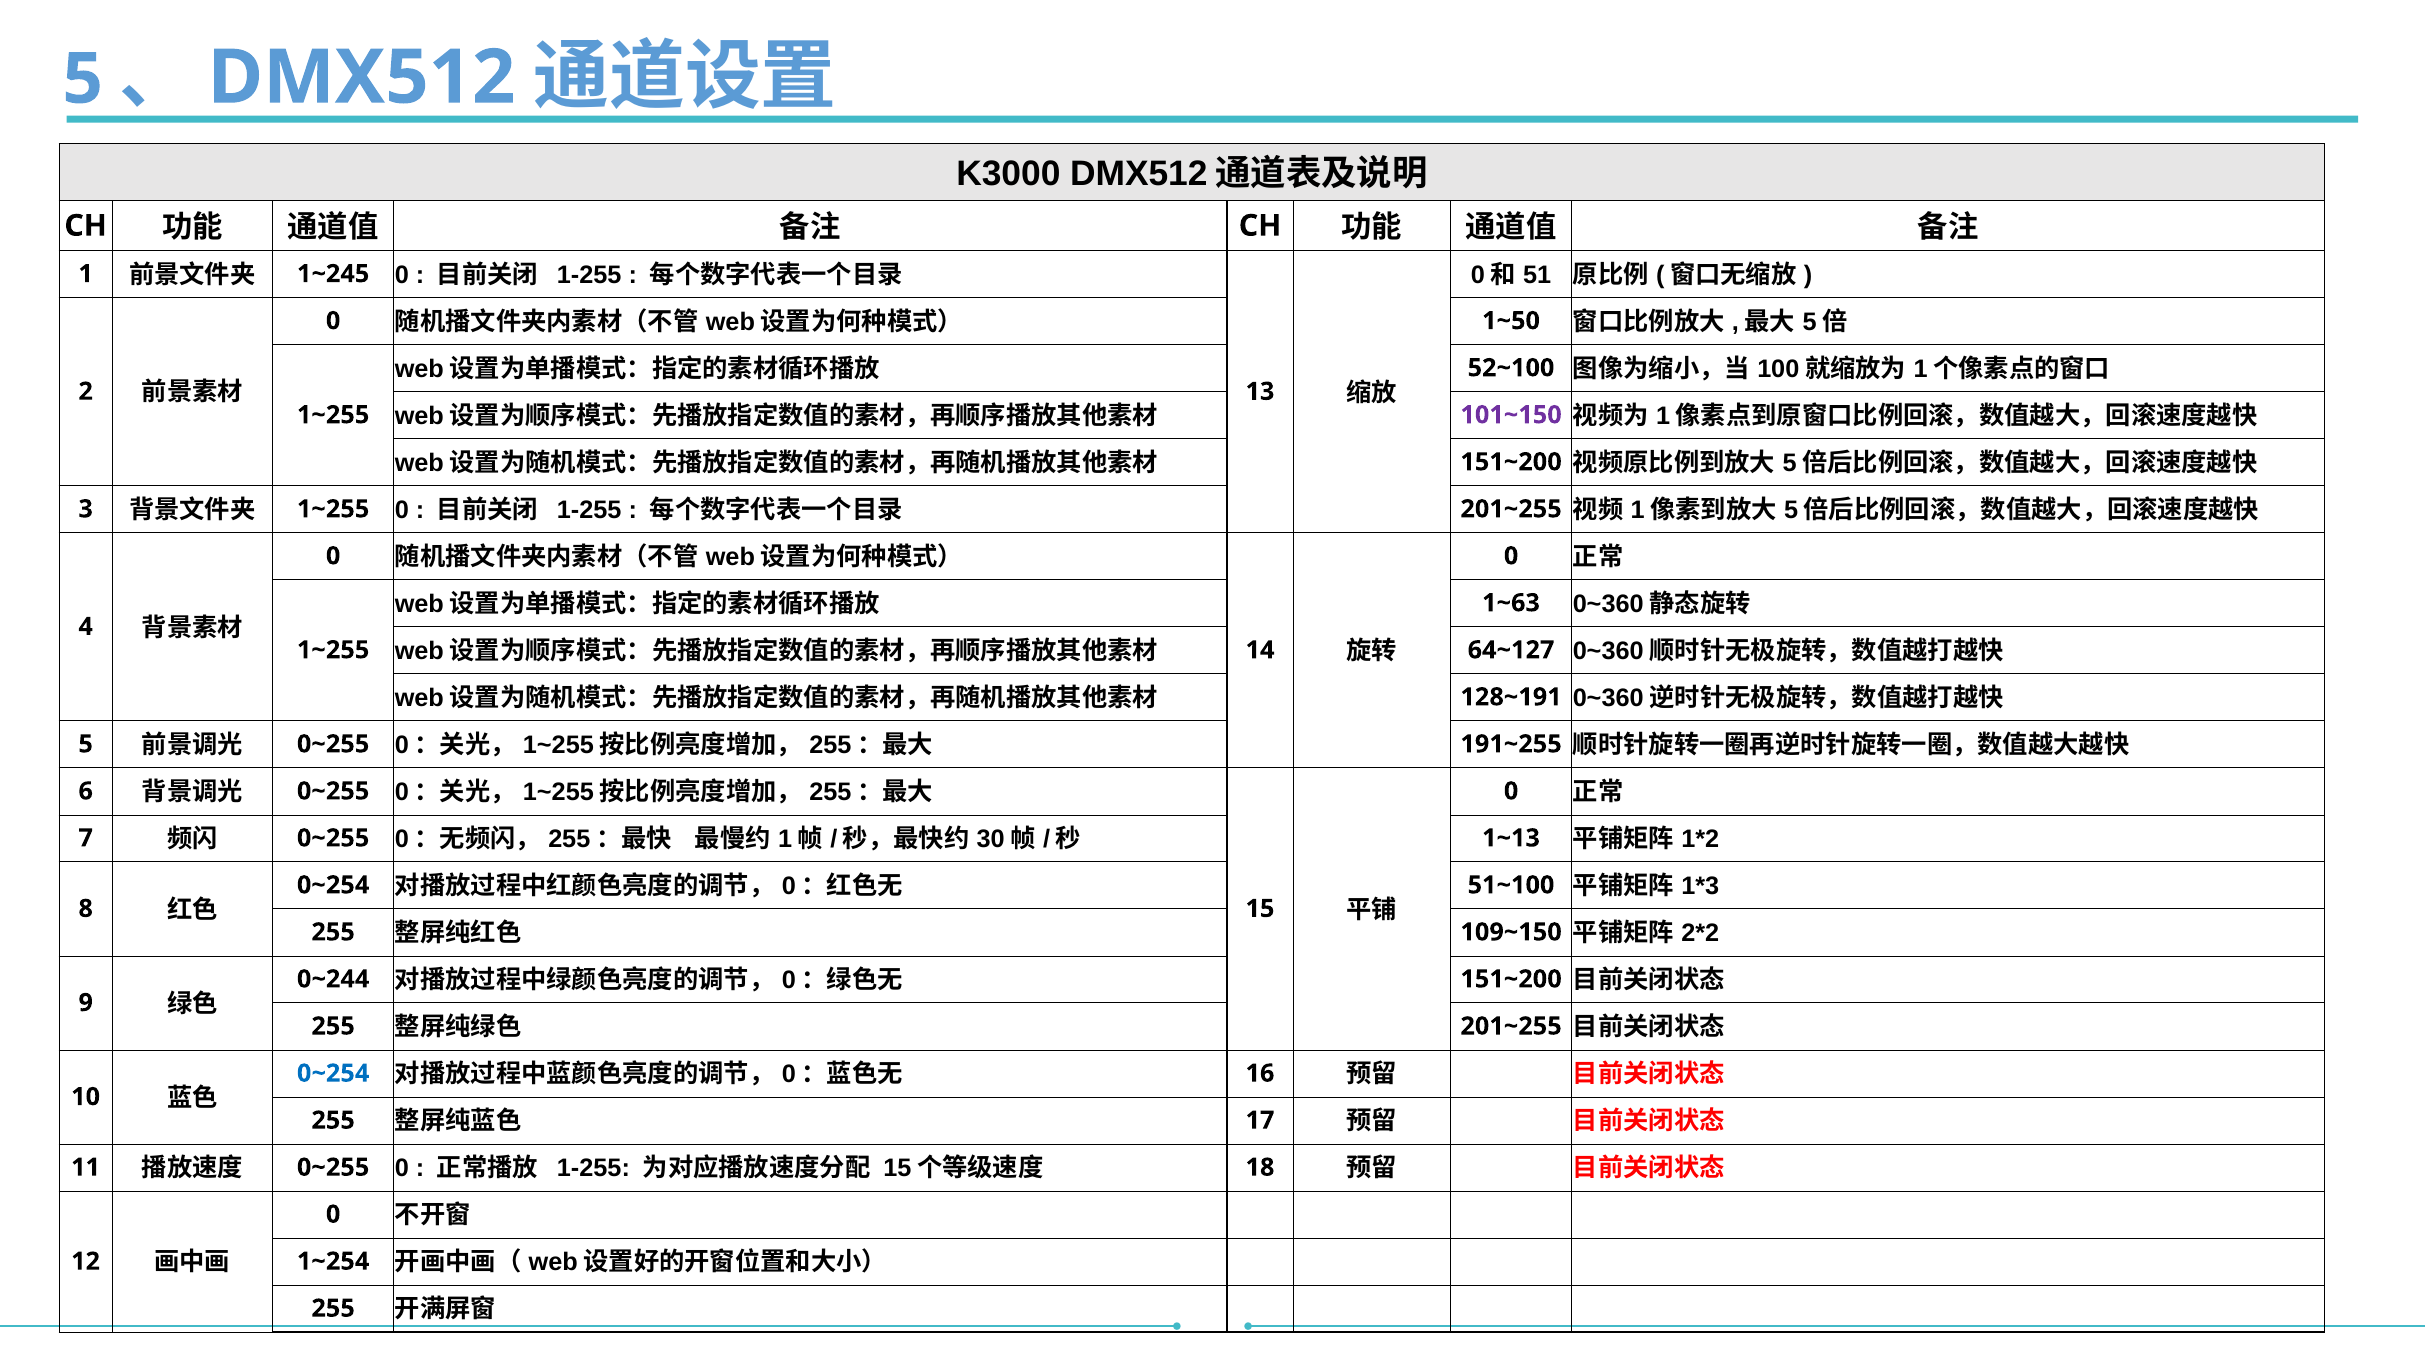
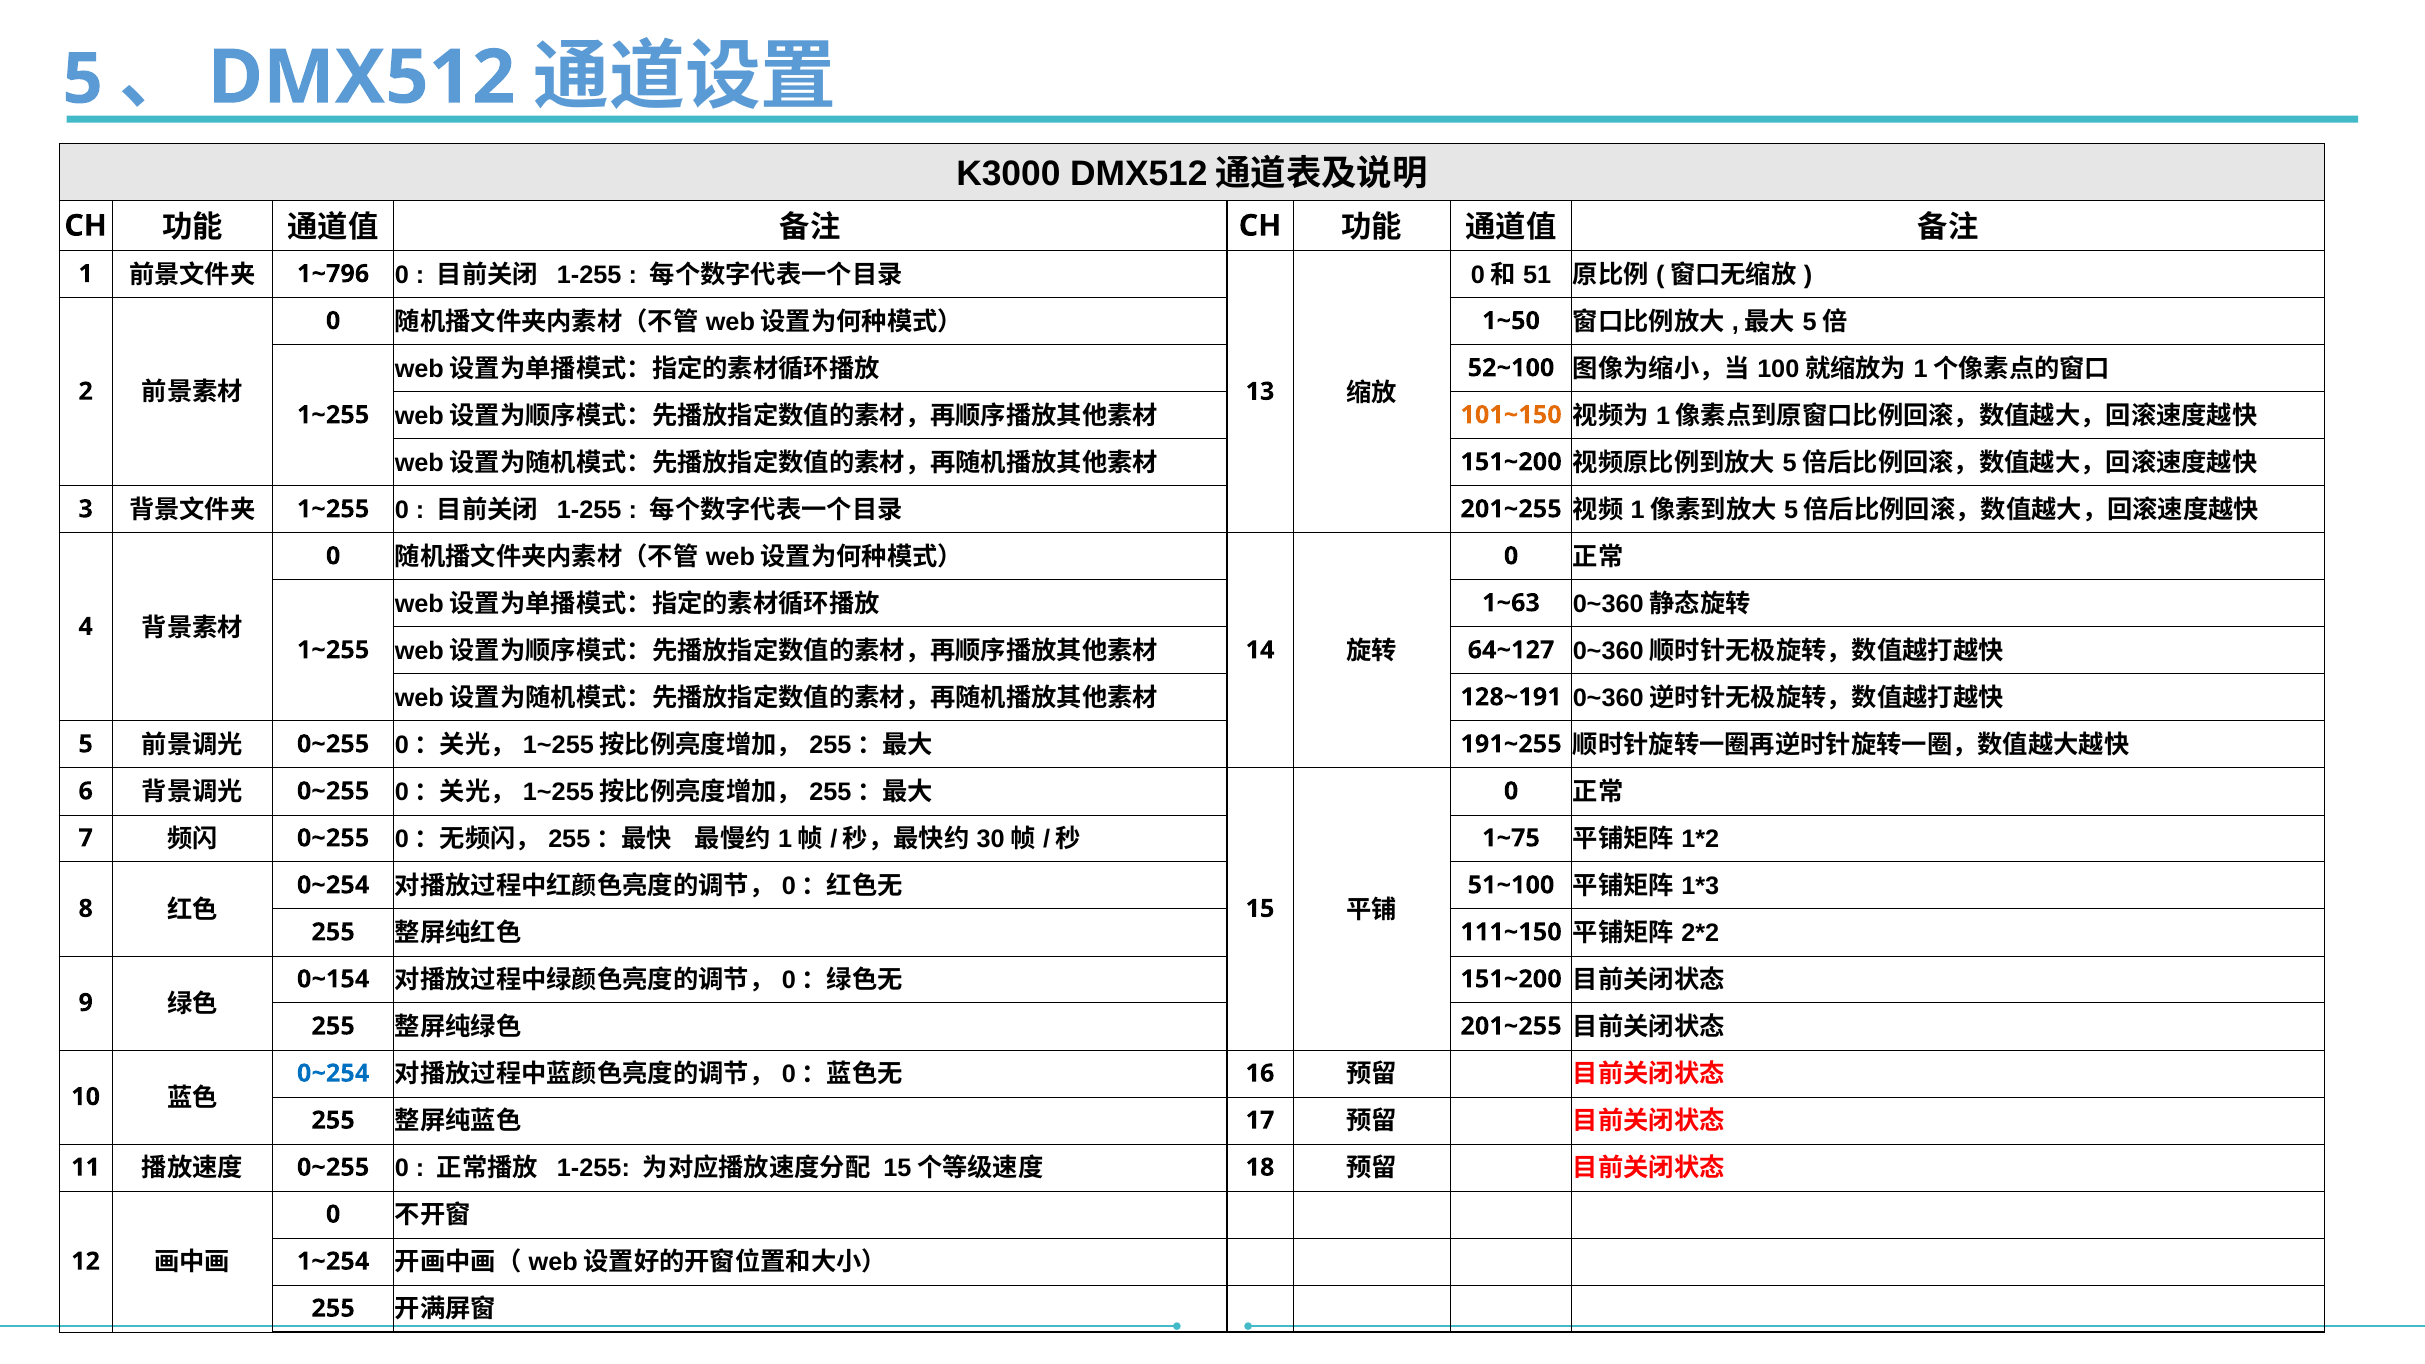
1~245: 1~245 -> 1~796 (333, 274)
101~150 colour: purple -> orange (1511, 415)
1~13: 1~13 -> 1~75 (1511, 838)
109~150: 109~150 -> 111~150 (1511, 932)
0~244: 0~244 -> 0~154 (333, 979)
